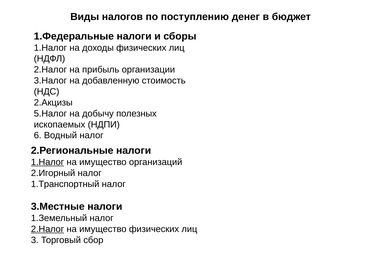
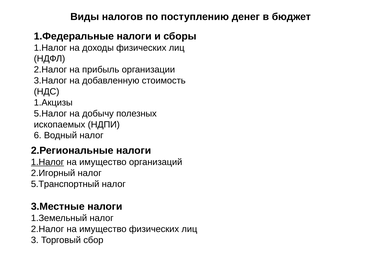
2.Акцизы: 2.Акцизы -> 1.Акцизы (53, 103)
1.Транспортный: 1.Транспортный -> 5.Транспортный (65, 184)
2.Налог underline: present -> none (48, 230)
